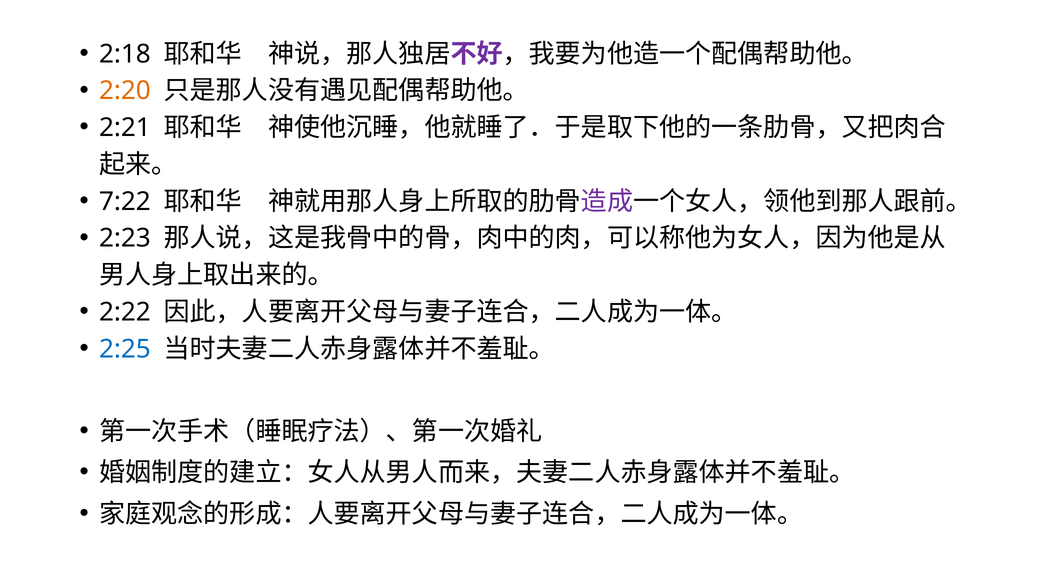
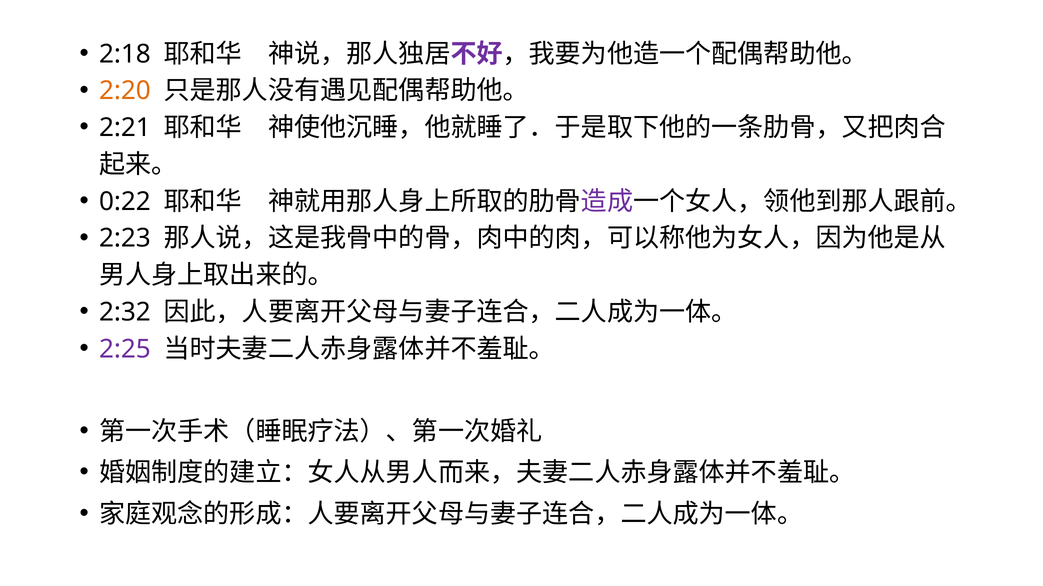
7:22: 7:22 -> 0:22 (125, 202)
2:22: 2:22 -> 2:32 (125, 313)
2:25 colour: blue -> purple (125, 349)
